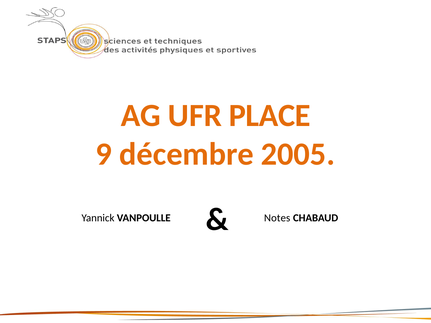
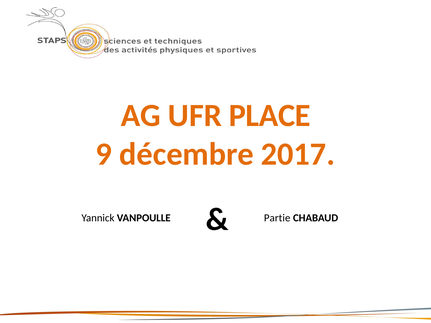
2005: 2005 -> 2017 (298, 154)
Notes: Notes -> Partie (277, 218)
